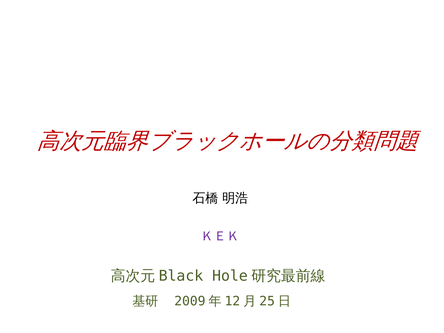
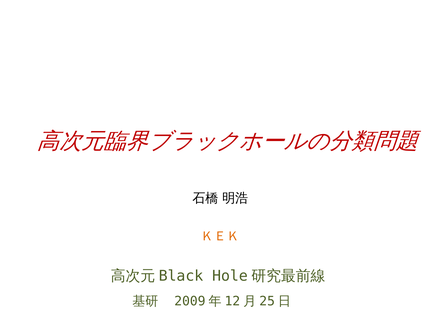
ＫＥＫ colour: purple -> orange (220, 236)
